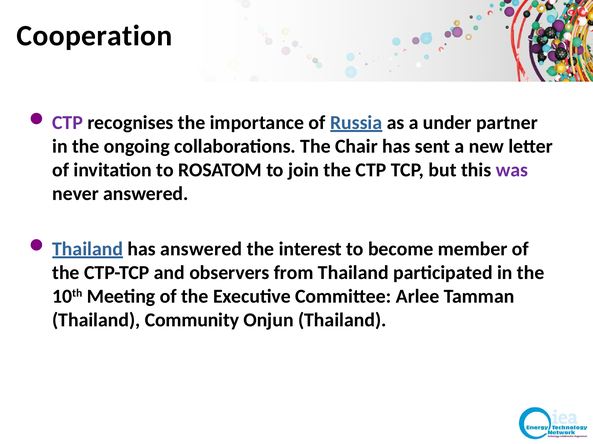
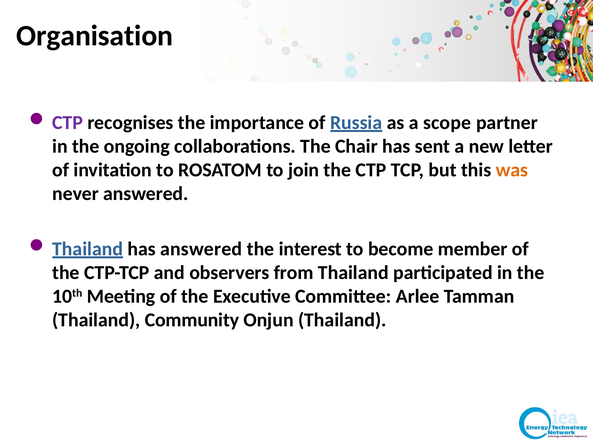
Cooperation: Cooperation -> Organisation (95, 36)
under: under -> scope (447, 123)
was colour: purple -> orange (512, 170)
